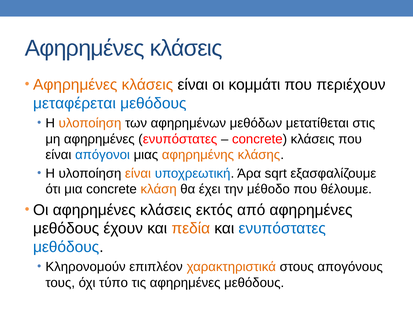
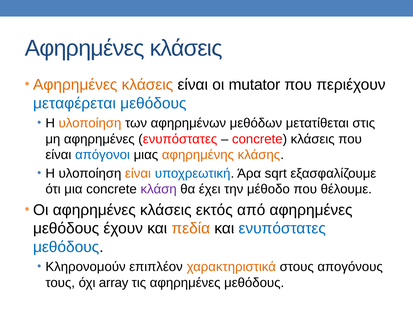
κομμάτι: κομμάτι -> mutator (254, 85)
κλάση colour: orange -> purple (159, 189)
τύπο: τύπο -> array (114, 283)
